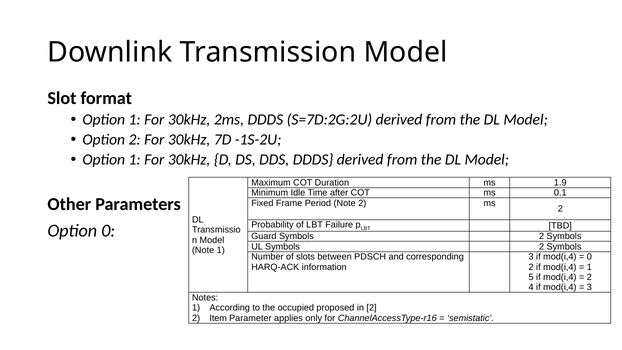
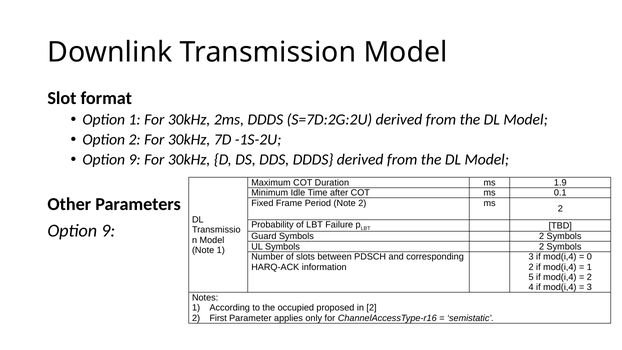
1: 1 -> 9 (135, 160)
0: 0 -> 9 (108, 231)
Item: Item -> First (218, 318)
